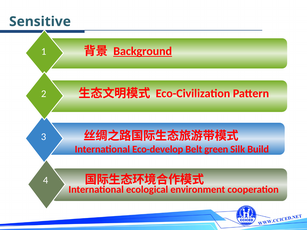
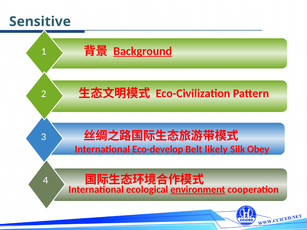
green: green -> likely (216, 149)
Build: Build -> Obey (258, 149)
environment underline: none -> present (198, 190)
